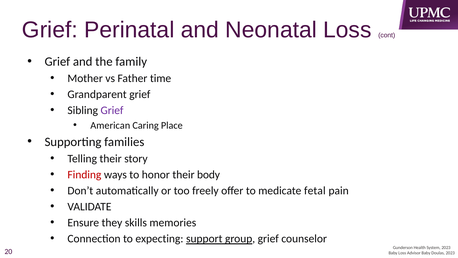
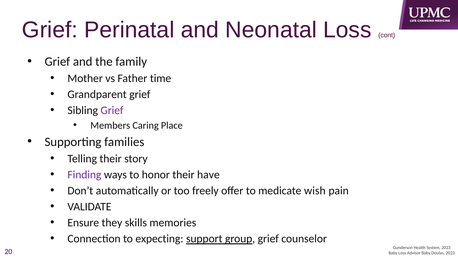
American: American -> Members (110, 125)
Finding colour: red -> purple (84, 174)
body: body -> have (208, 174)
fetal: fetal -> wish (315, 190)
